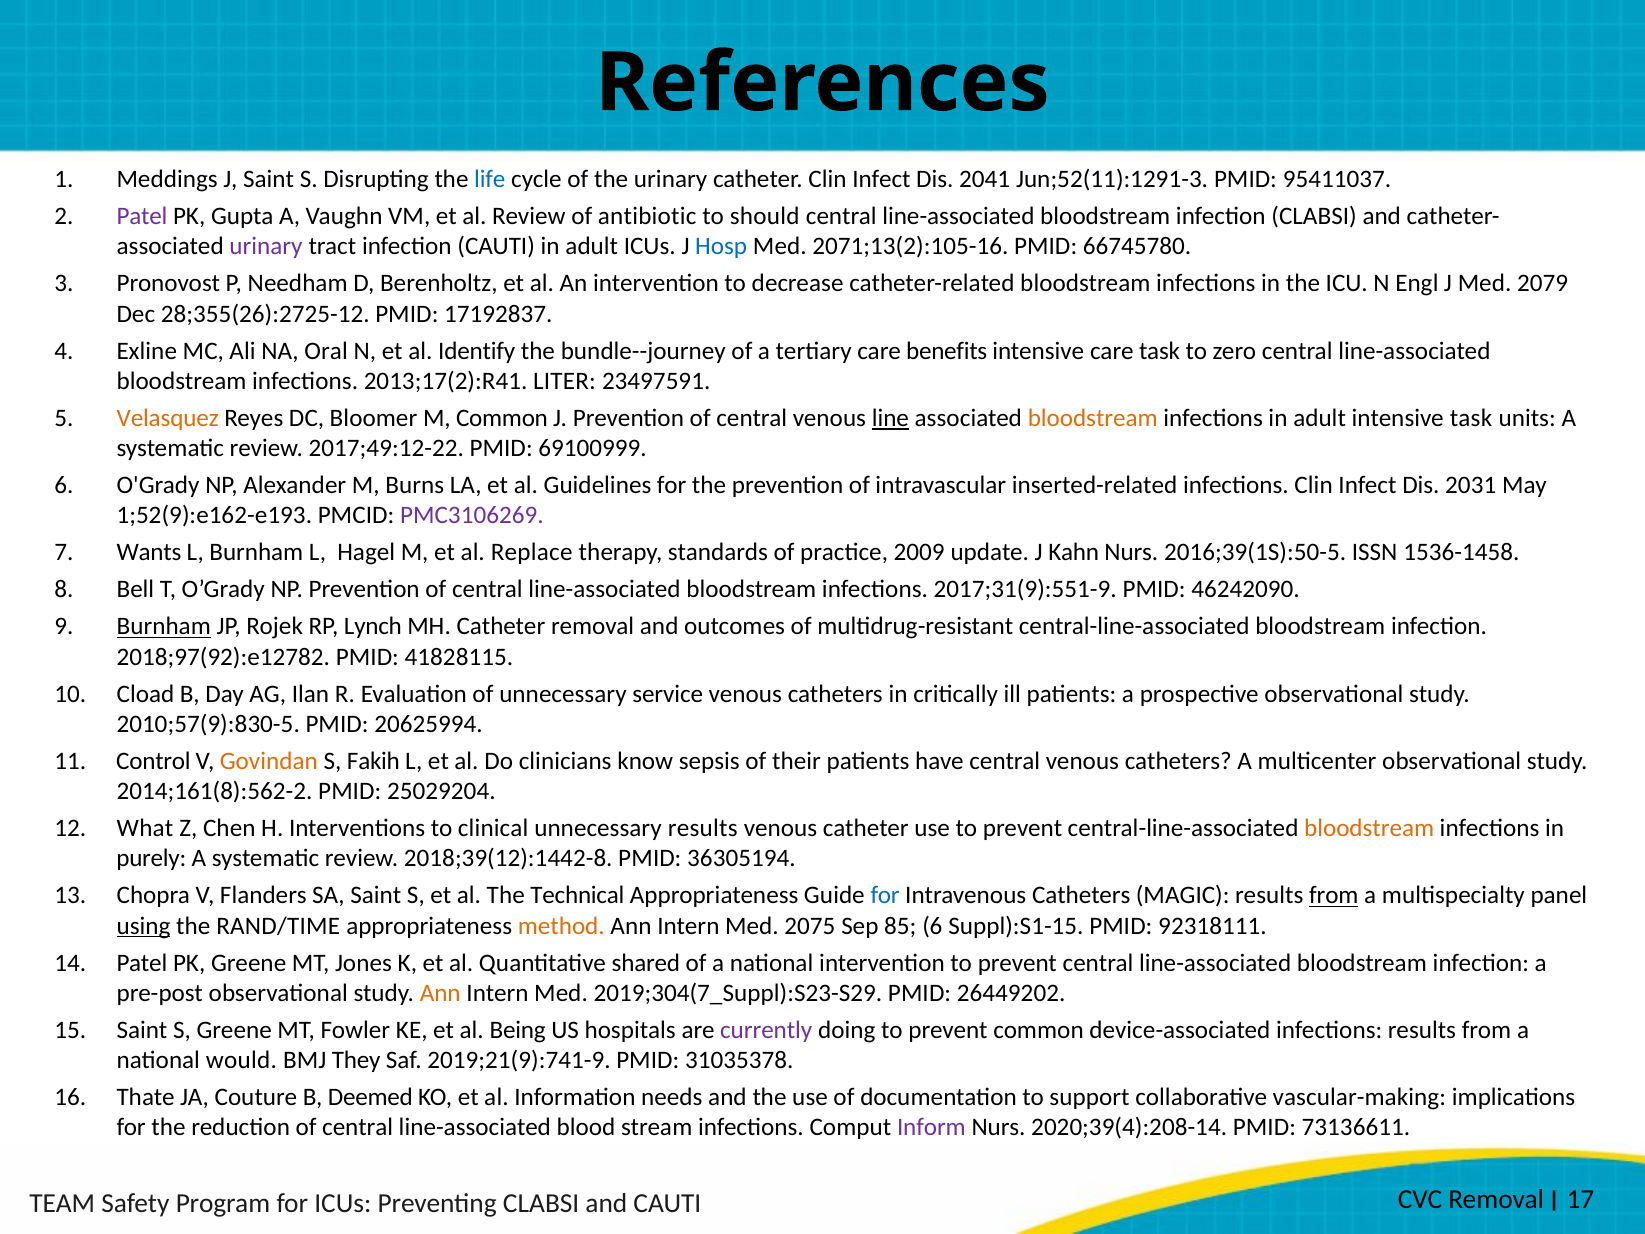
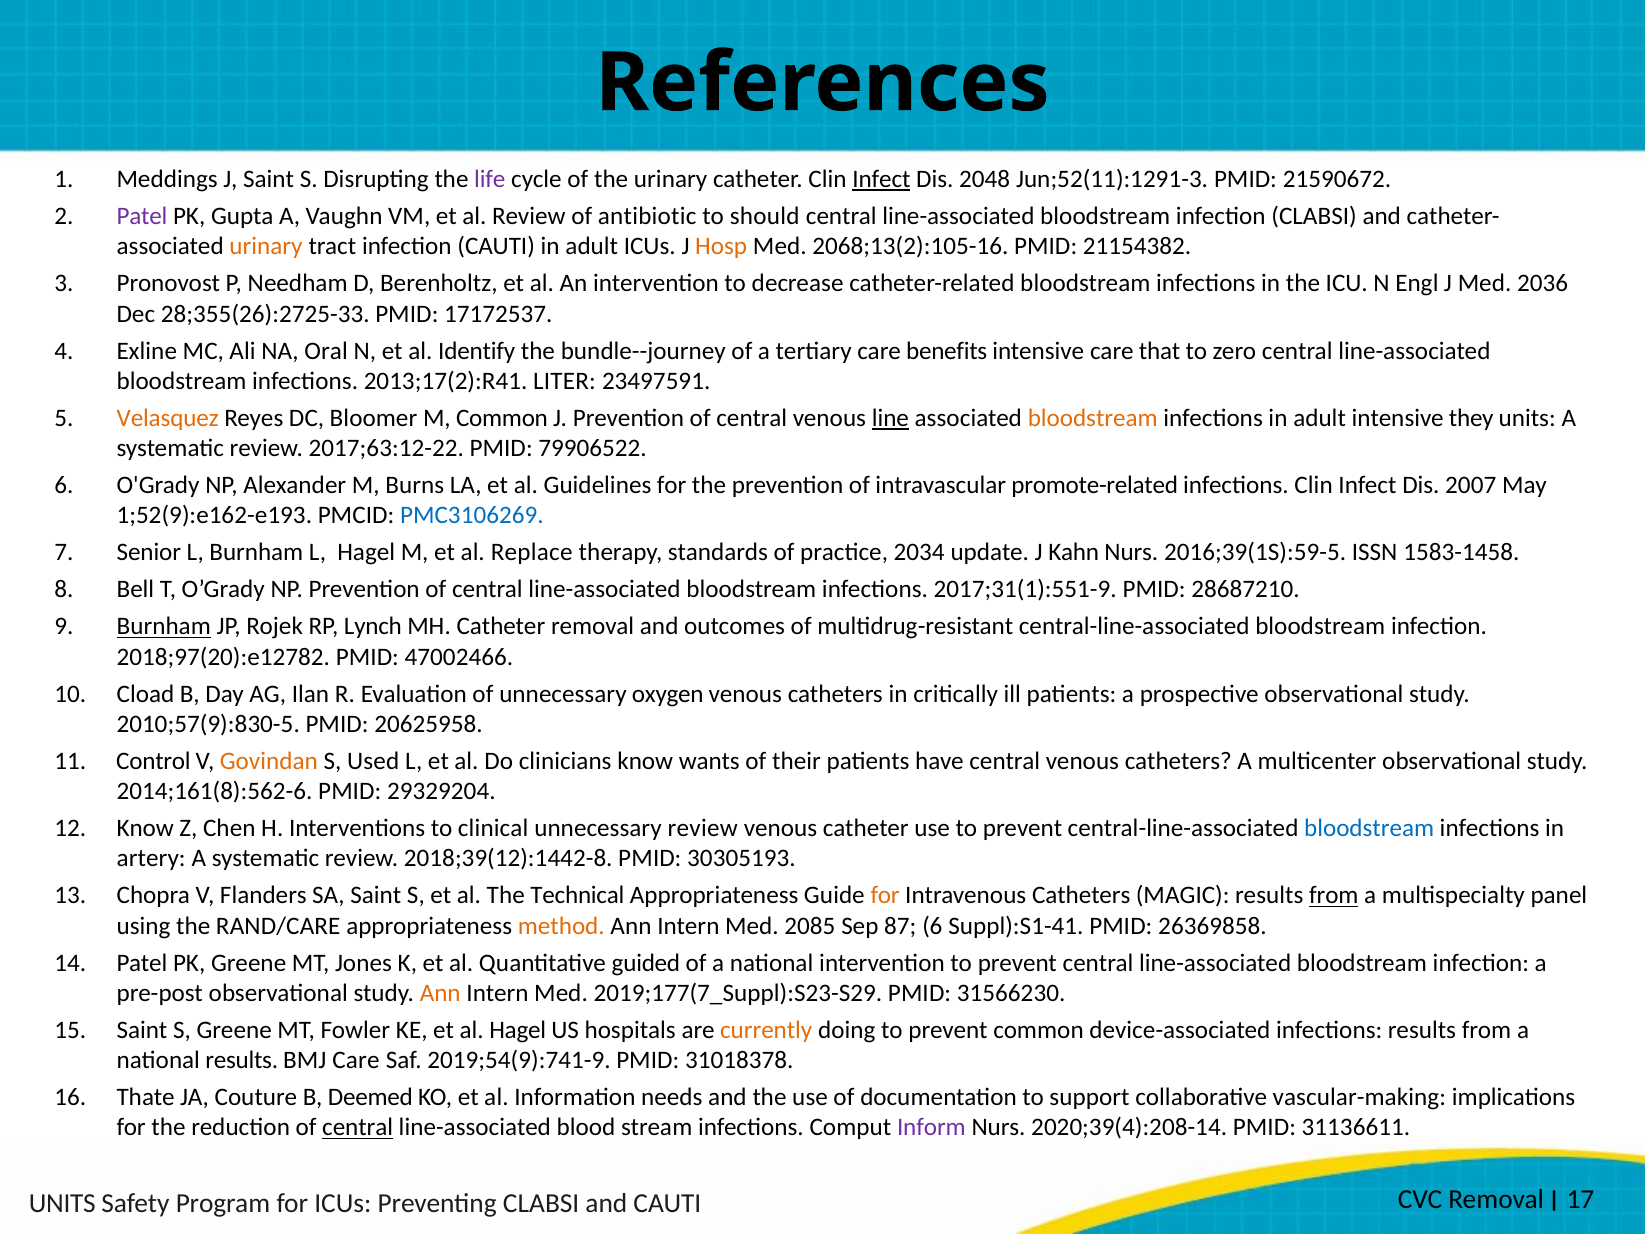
life colour: blue -> purple (490, 179)
Infect underline: none -> present (881, 179)
2041: 2041 -> 2048 (985, 179)
95411037: 95411037 -> 21590672 (1337, 179)
urinary colour: purple -> orange (266, 246)
Hosp colour: blue -> orange (721, 246)
2071;13(2):105-16: 2071;13(2):105-16 -> 2068;13(2):105-16 (910, 246)
66745780: 66745780 -> 21154382 (1137, 246)
2079: 2079 -> 2036 (1543, 284)
28;355(26):2725-12: 28;355(26):2725-12 -> 28;355(26):2725-33 (265, 314)
17192837: 17192837 -> 17172537 (498, 314)
care task: task -> that (1160, 351)
intensive task: task -> they (1471, 418)
2017;49:12-22: 2017;49:12-22 -> 2017;63:12-22 (386, 448)
69100999: 69100999 -> 79906522 (593, 448)
inserted-related: inserted-related -> promote-related (1095, 485)
2031: 2031 -> 2007 (1471, 485)
PMC3106269 colour: purple -> blue (472, 515)
Wants: Wants -> Senior (149, 552)
2009: 2009 -> 2034 (919, 552)
2016;39(1S):50-5: 2016;39(1S):50-5 -> 2016;39(1S):59-5 (1255, 552)
1536-1458: 1536-1458 -> 1583-1458 (1461, 552)
2017;31(9):551-9: 2017;31(9):551-9 -> 2017;31(1):551-9 (1025, 589)
46242090: 46242090 -> 28687210 (1246, 589)
2018;97(92):e12782: 2018;97(92):e12782 -> 2018;97(20):e12782 (223, 657)
41828115: 41828115 -> 47002466 (459, 657)
service: service -> oxygen (668, 694)
20625994: 20625994 -> 20625958 (429, 724)
Fakih: Fakih -> Used (373, 761)
sepsis: sepsis -> wants (709, 761)
2014;161(8):562-2: 2014;161(8):562-2 -> 2014;161(8):562-6 (215, 791)
25029204: 25029204 -> 29329204 (441, 791)
What: What -> Know (145, 828)
unnecessary results: results -> review (703, 828)
bloodstream colour: orange -> blue (1369, 828)
purely: purely -> artery (151, 858)
36305194: 36305194 -> 30305193 (741, 858)
for colour: blue -> orange (885, 895)
using underline: present -> none (144, 926)
RAND/TIME: RAND/TIME -> RAND/CARE (278, 926)
2075: 2075 -> 2085 (810, 926)
85: 85 -> 87 (900, 926)
Suppl):S1-15: Suppl):S1-15 -> Suppl):S1-41 (1016, 926)
92318111: 92318111 -> 26369858 (1212, 926)
shared: shared -> guided (646, 963)
2019;304(7_Suppl):S23-S29: 2019;304(7_Suppl):S23-S29 -> 2019;177(7_Suppl):S23-S29 (738, 993)
26449202: 26449202 -> 31566230 (1011, 993)
al Being: Being -> Hagel (518, 1030)
currently colour: purple -> orange (766, 1030)
national would: would -> results (242, 1060)
BMJ They: They -> Care (356, 1060)
2019;21(9):741-9: 2019;21(9):741-9 -> 2019;54(9):741-9 (519, 1060)
31035378: 31035378 -> 31018378 (739, 1060)
central underline: none -> present (358, 1127)
73136611: 73136611 -> 31136611 (1356, 1127)
TEAM: TEAM -> UNITS (62, 1203)
